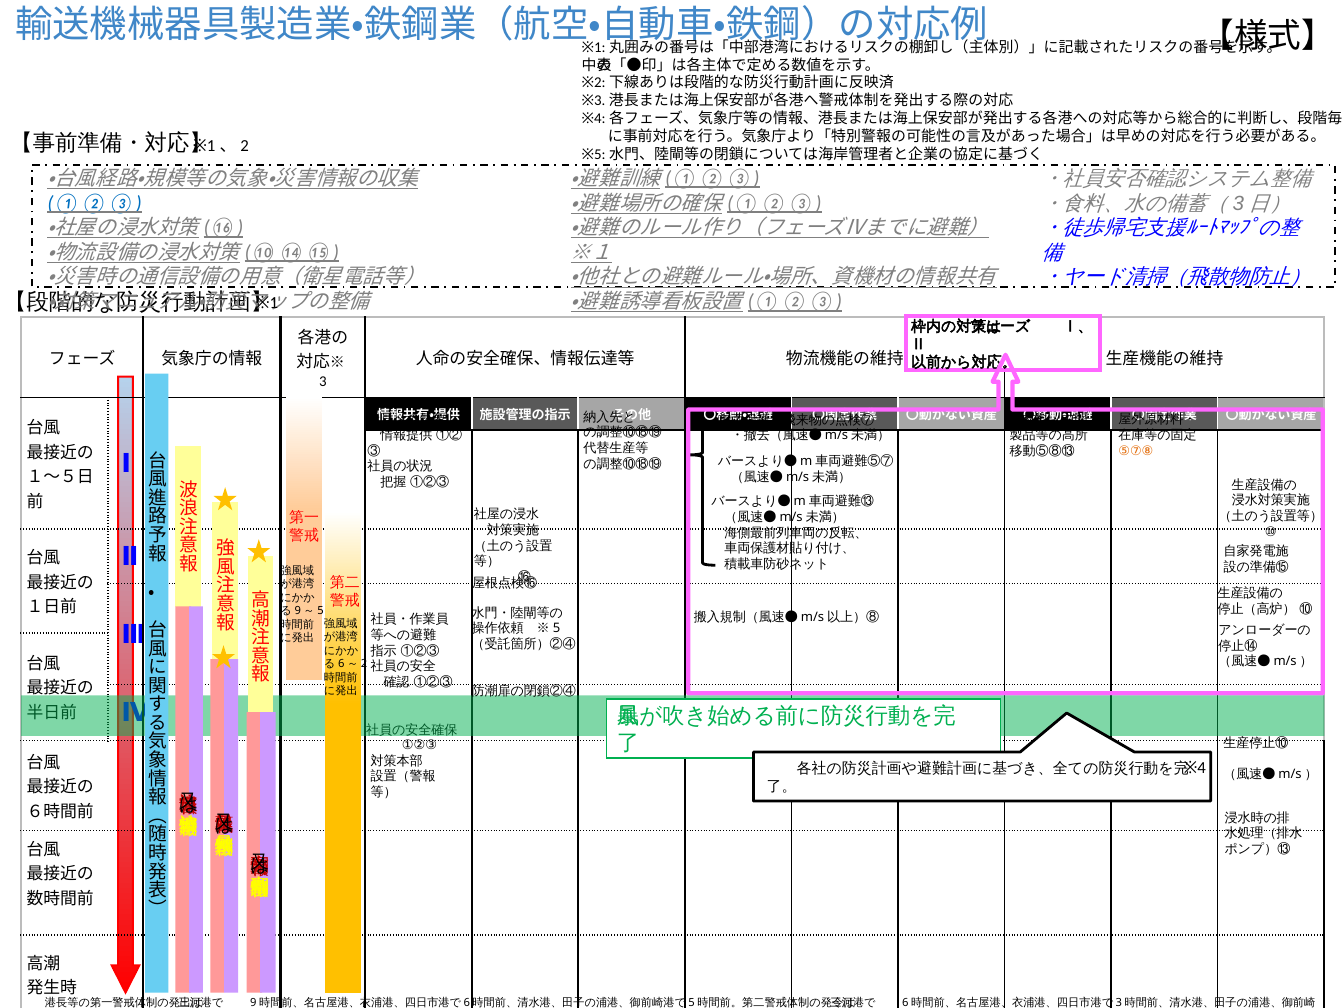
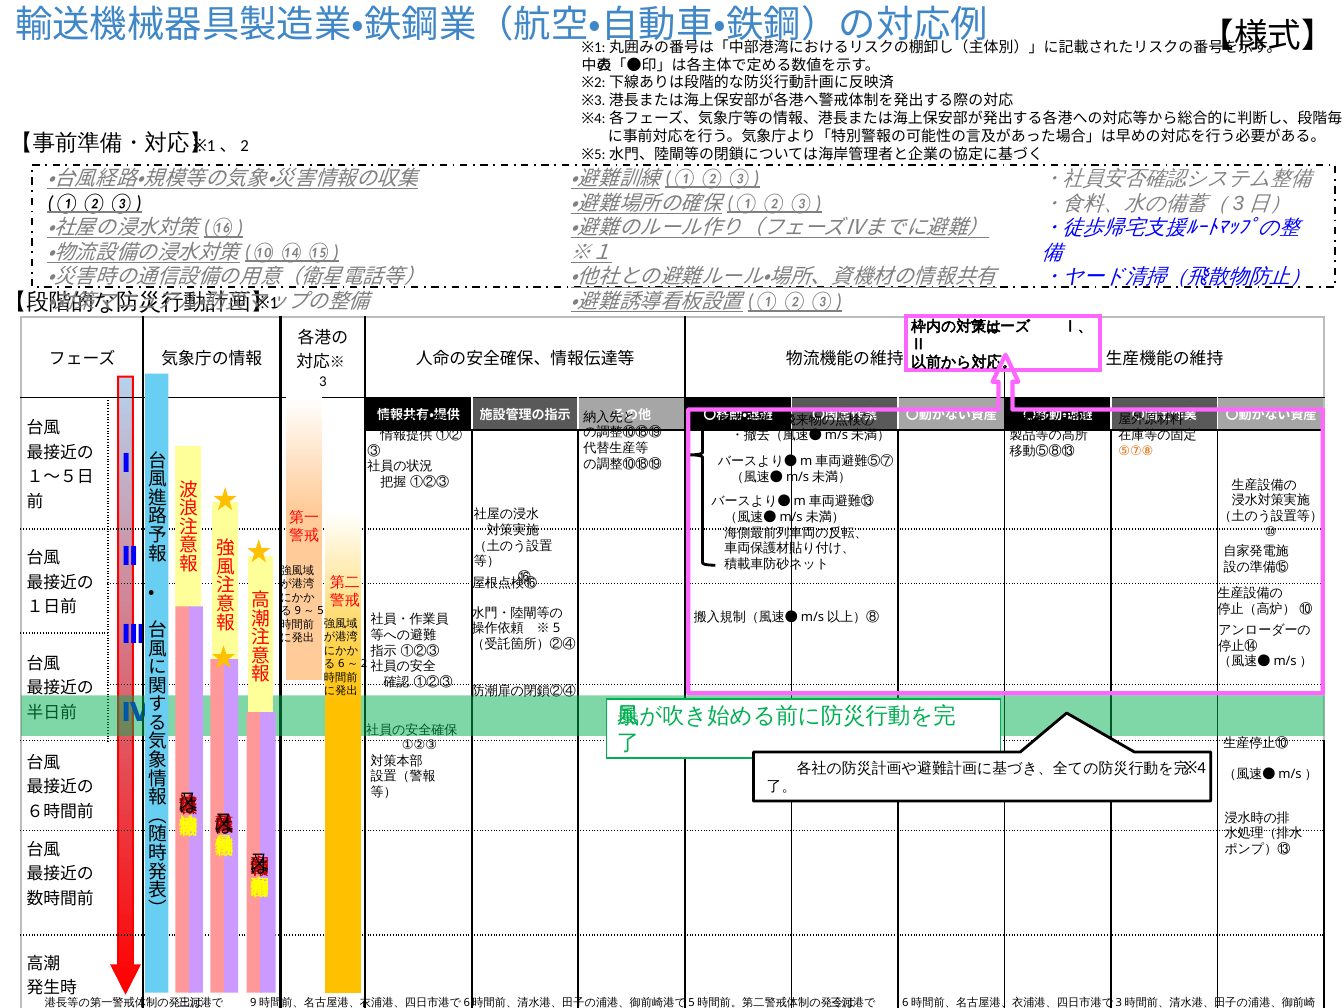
①②③ colour: blue -> black (95, 203)
